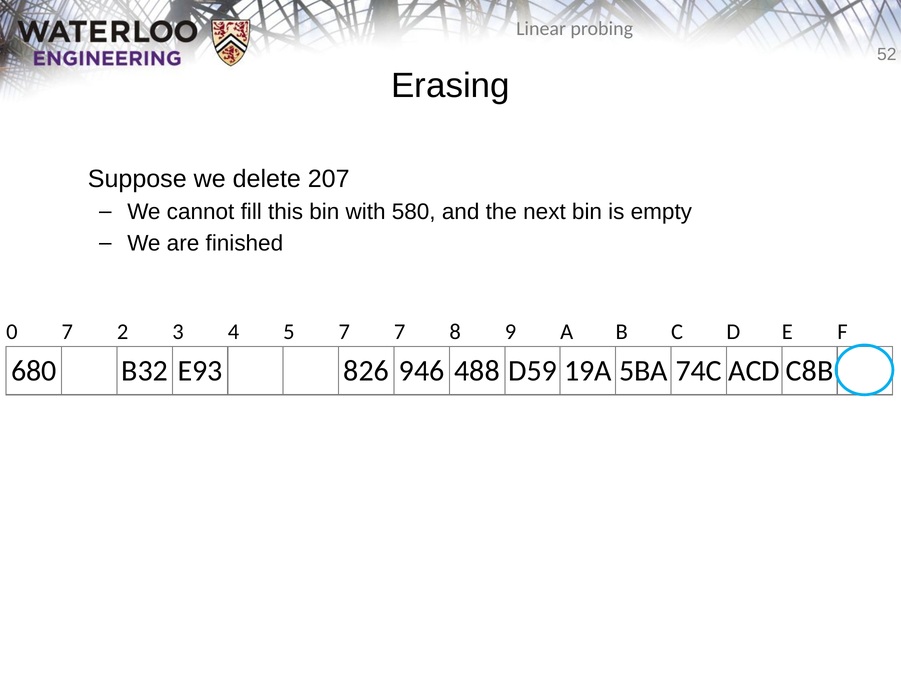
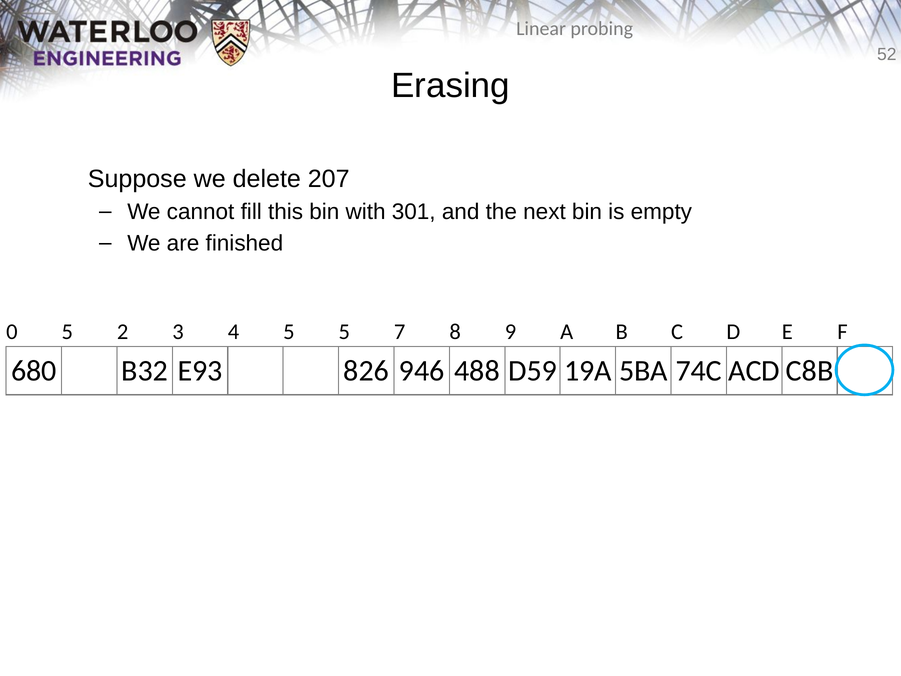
580: 580 -> 301 (414, 212)
0 7: 7 -> 5 (67, 332)
5 7: 7 -> 5 (344, 332)
